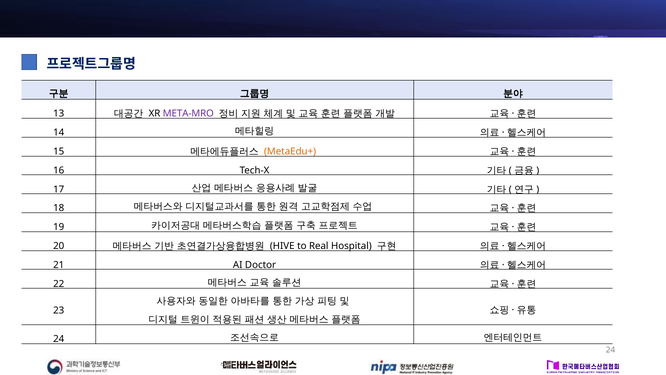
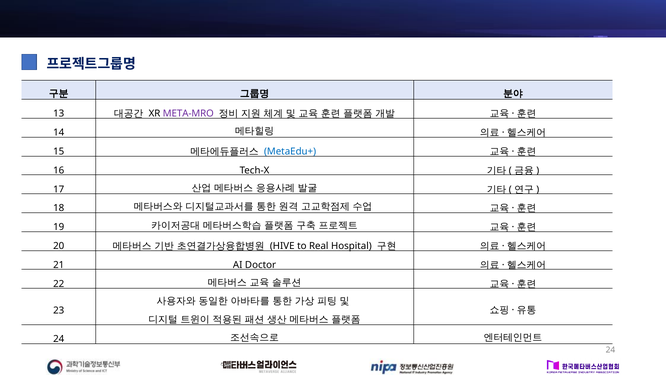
MetaEdu+ colour: orange -> blue (290, 151)
